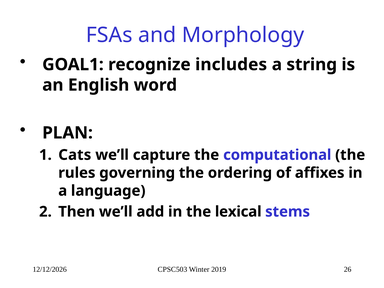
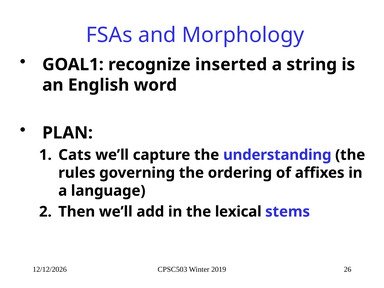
includes: includes -> inserted (231, 65)
computational: computational -> understanding (277, 155)
